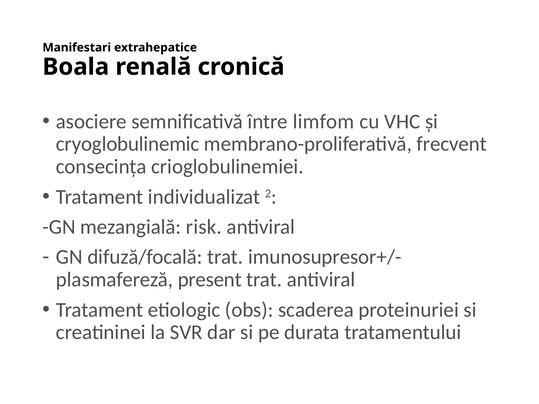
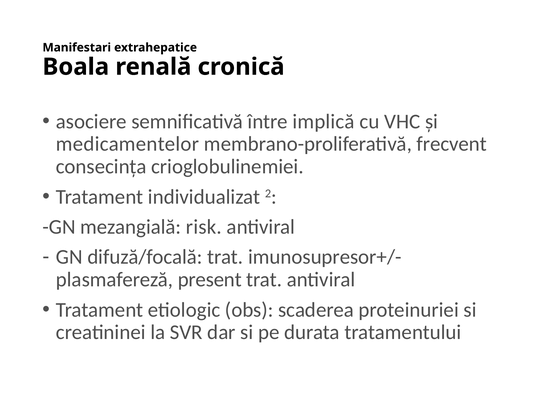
limfom: limfom -> implică (324, 122)
cryoglobulinemic: cryoglobulinemic -> medicamentelor (128, 144)
